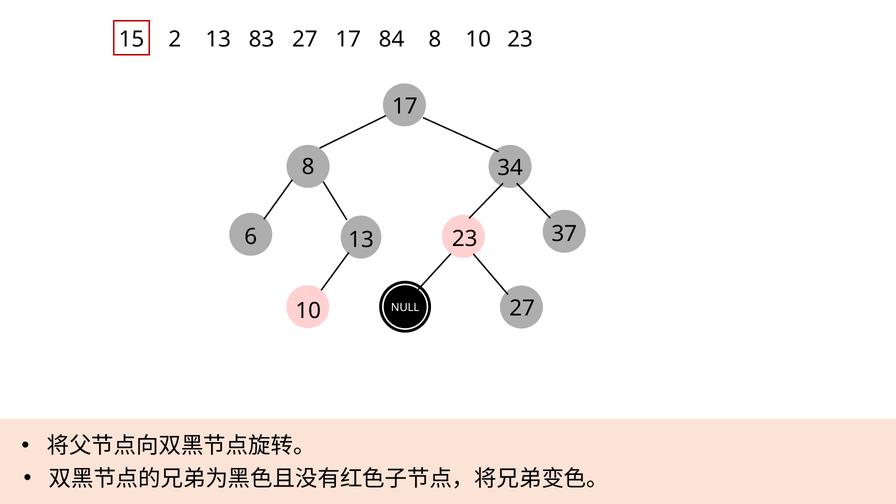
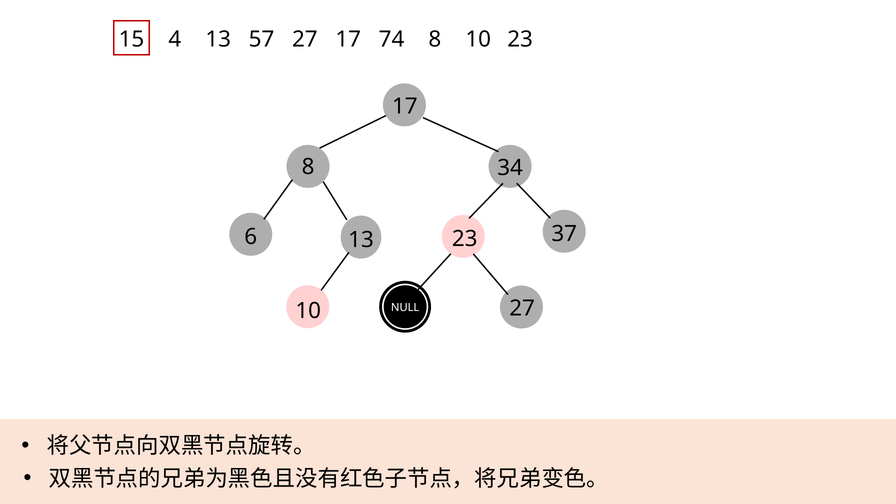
2: 2 -> 4 (175, 39)
83: 83 -> 57 (262, 39)
84: 84 -> 74 (392, 39)
